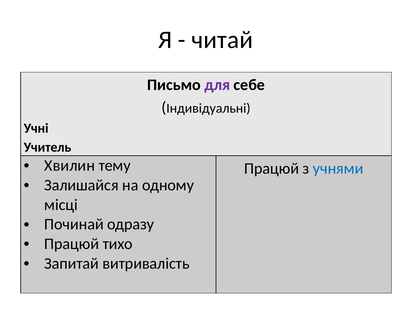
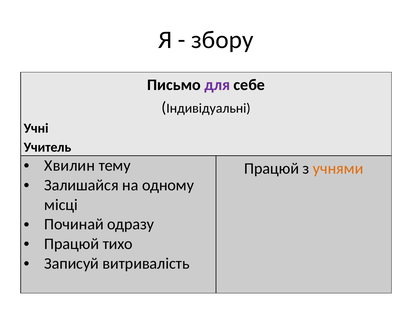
читай: читай -> збору (222, 40)
учнями colour: blue -> orange (338, 169)
Запитай: Запитай -> Записуй (72, 264)
